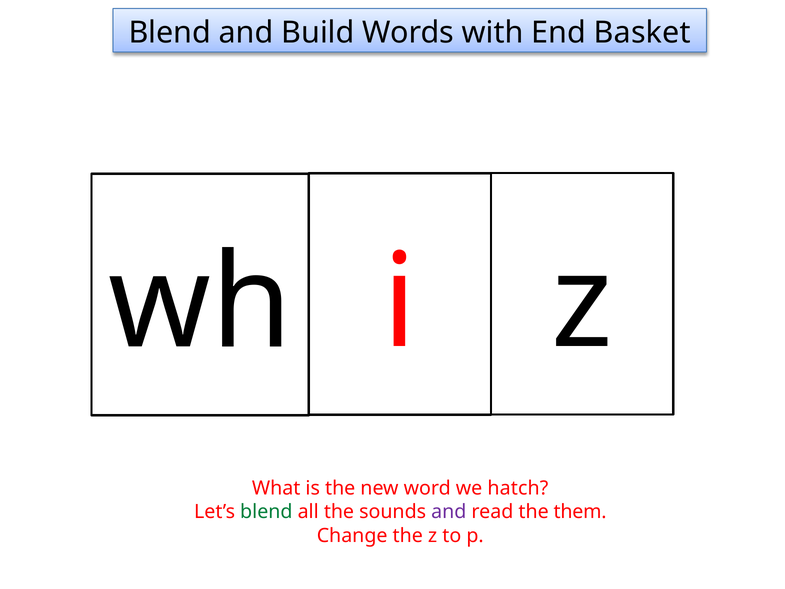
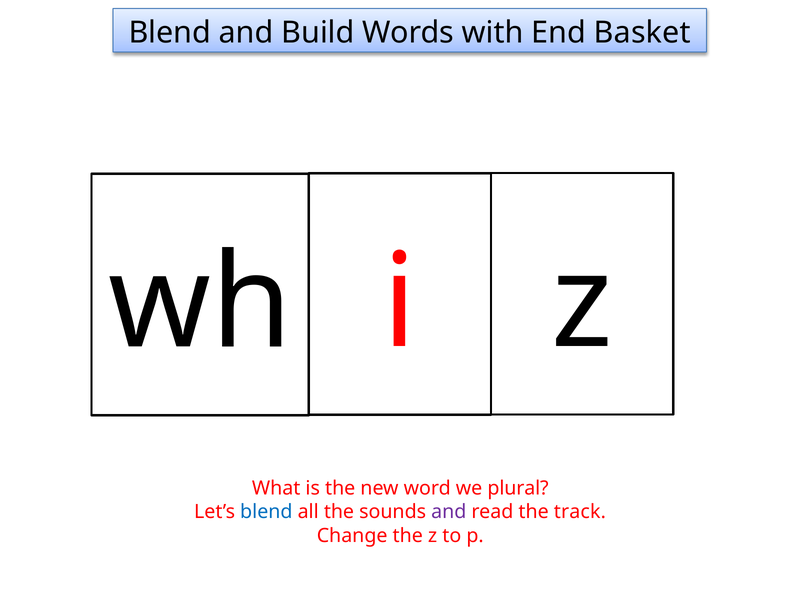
hatch: hatch -> plural (518, 488)
blend colour: green -> blue (266, 512)
them: them -> track (580, 512)
